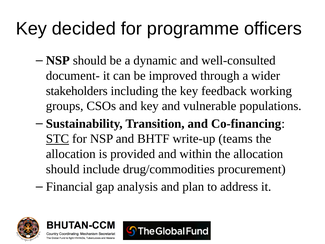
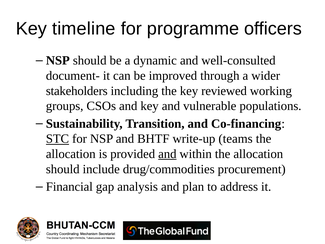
decided: decided -> timeline (84, 29)
feedback: feedback -> reviewed (224, 91)
and underline: none -> present (167, 154)
